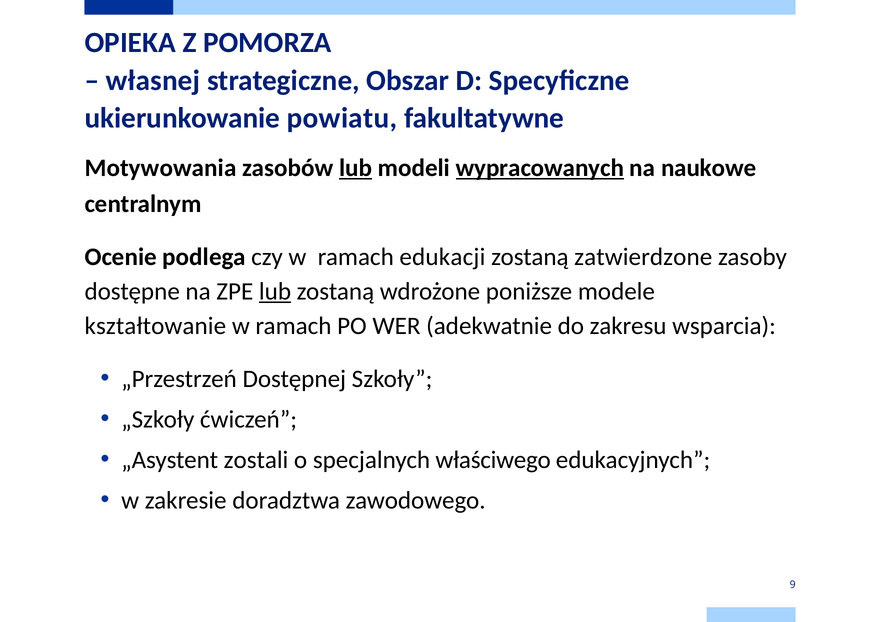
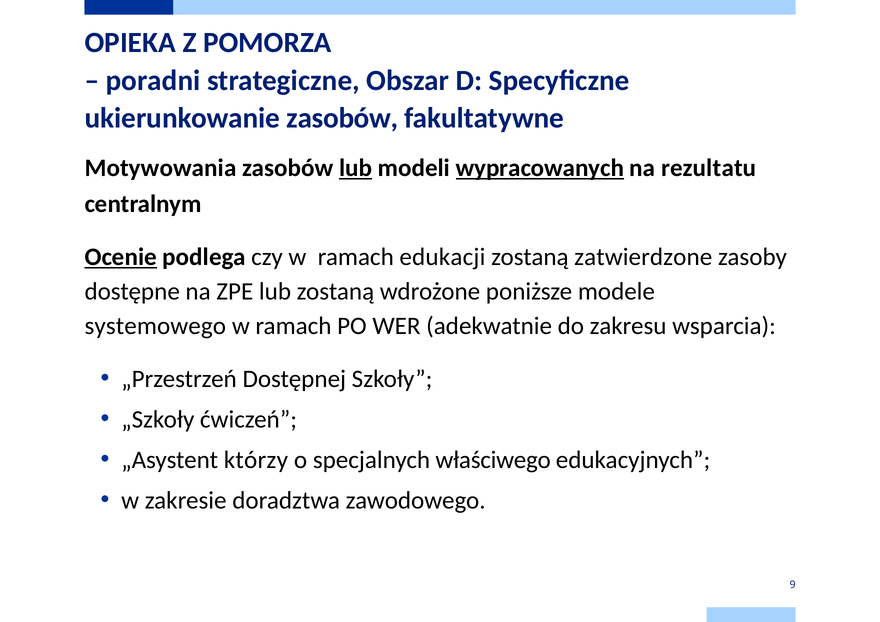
własnej: własnej -> poradni (153, 80)
ukierunkowanie powiatu: powiatu -> zasobów (342, 118)
naukowe: naukowe -> rezultatu (709, 168)
Ocenie underline: none -> present (121, 257)
lub underline: present -> none (275, 292)
kształtowanie: kształtowanie -> systemowego (155, 326)
zostali: zostali -> którzy (256, 460)
